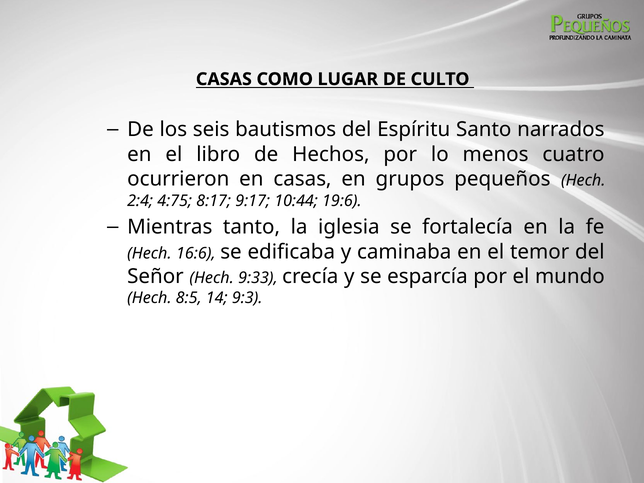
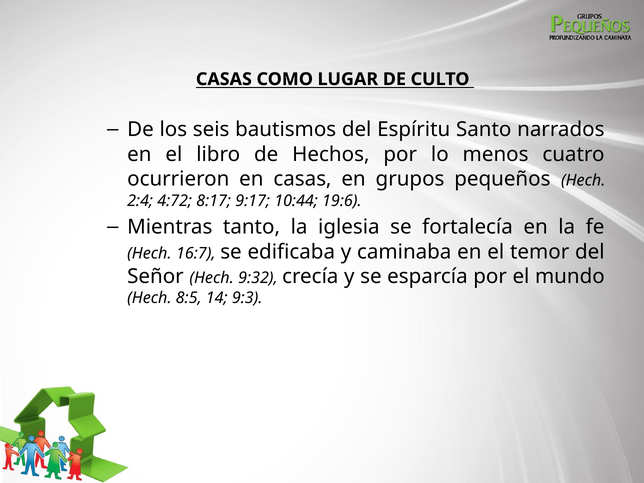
4:75: 4:75 -> 4:72 (175, 201)
16:6: 16:6 -> 16:7 (196, 253)
9:33: 9:33 -> 9:32 (258, 278)
